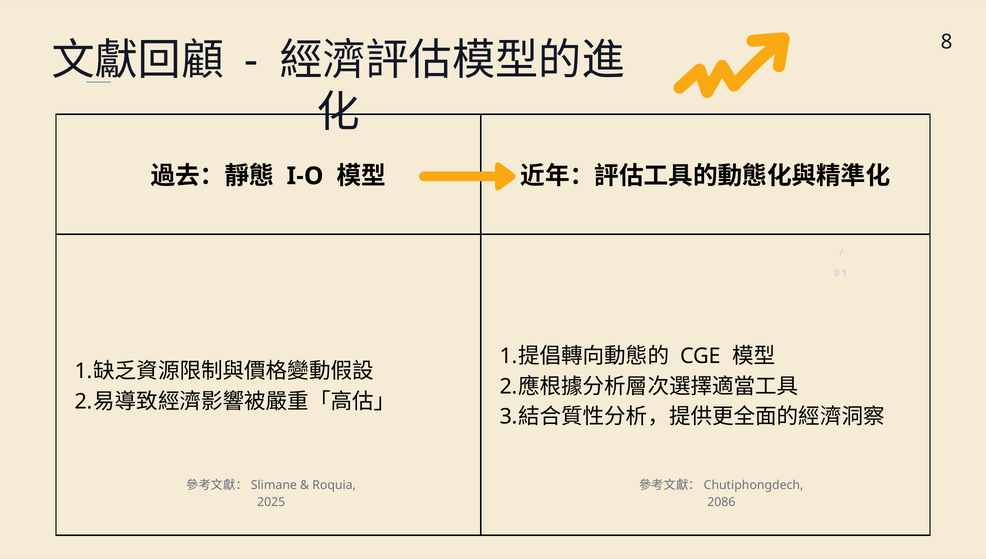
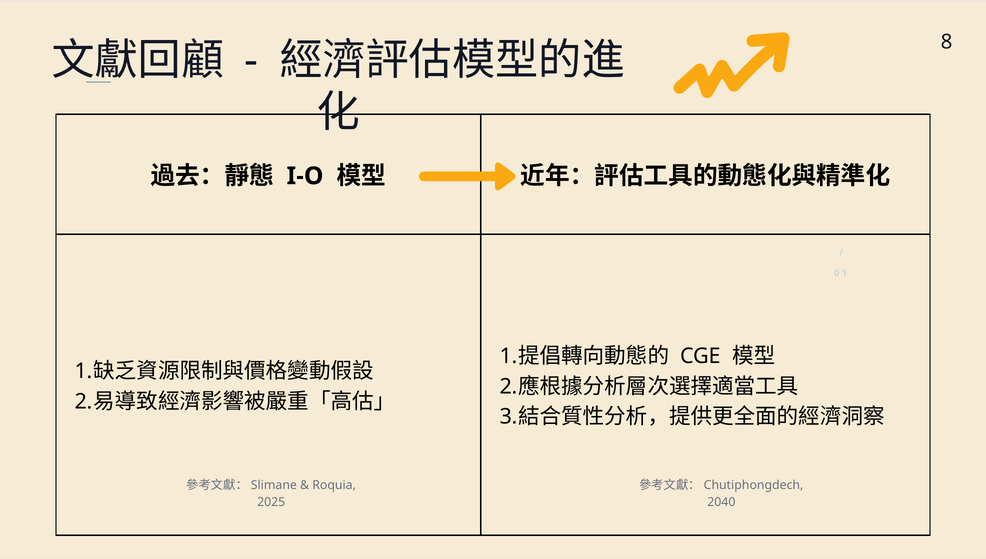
2086: 2086 -> 2040 (721, 502)
